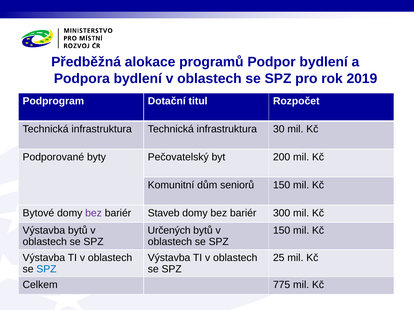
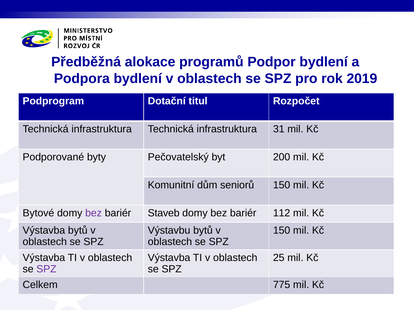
30: 30 -> 31 (279, 129)
300: 300 -> 112 (282, 213)
Určených: Určených -> Výstavbu (169, 231)
SPZ colour: blue -> purple (46, 270)
